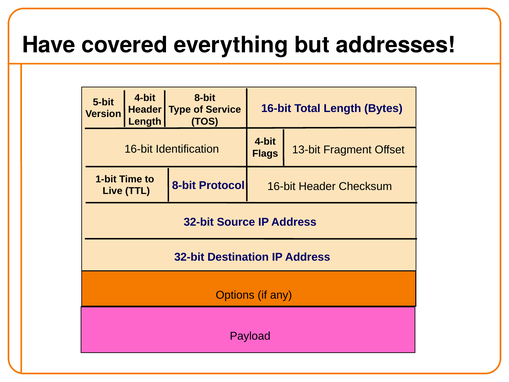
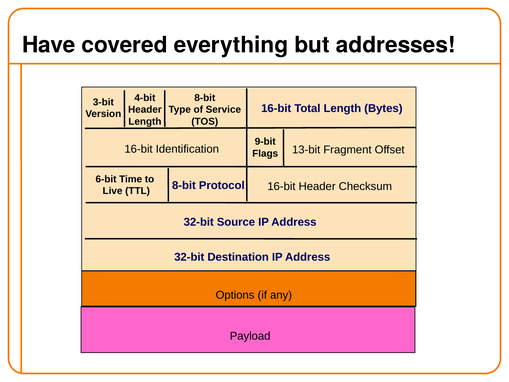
5-bit: 5-bit -> 3-bit (103, 102)
4-bit: 4-bit -> 9-bit (265, 142)
1-bit: 1-bit -> 6-bit (106, 179)
